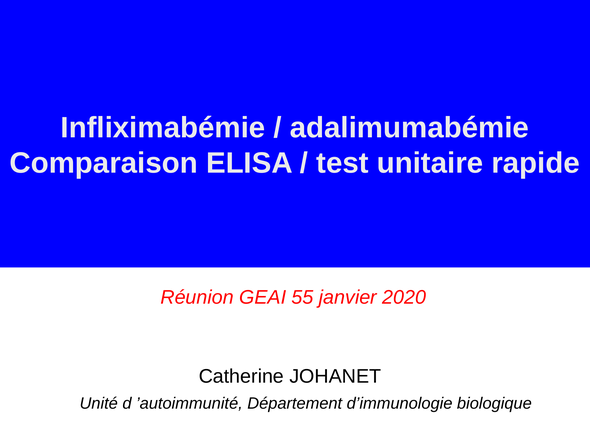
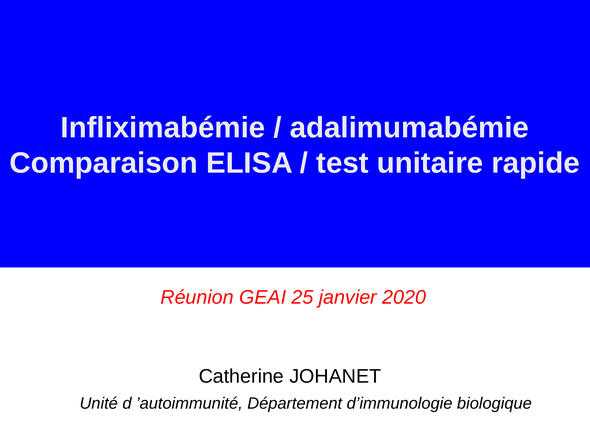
55: 55 -> 25 (303, 298)
